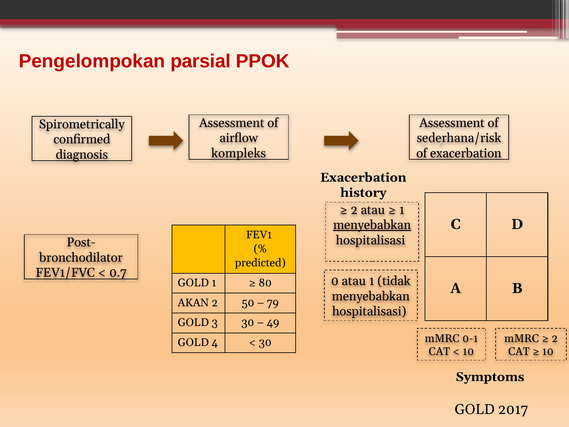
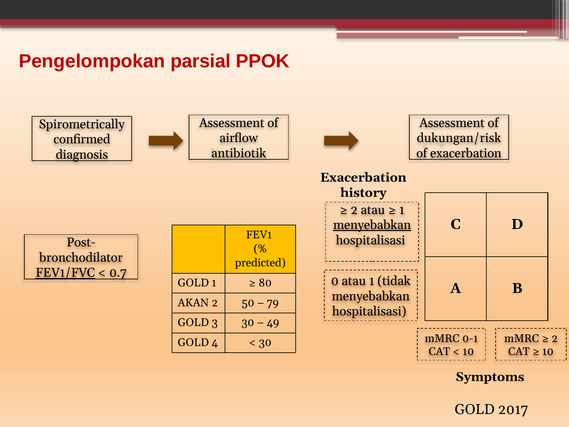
sederhana/risk: sederhana/risk -> dukungan/risk (459, 138)
kompleks: kompleks -> antibiotik (239, 153)
FEV1/FVC underline: none -> present (65, 273)
